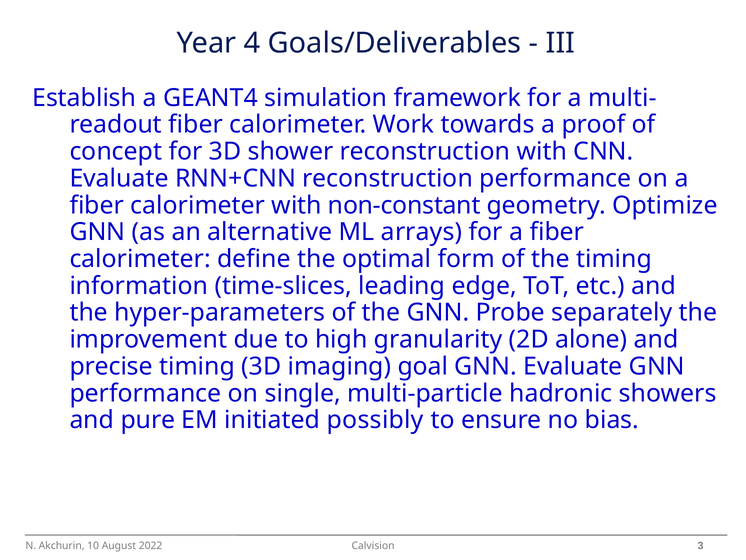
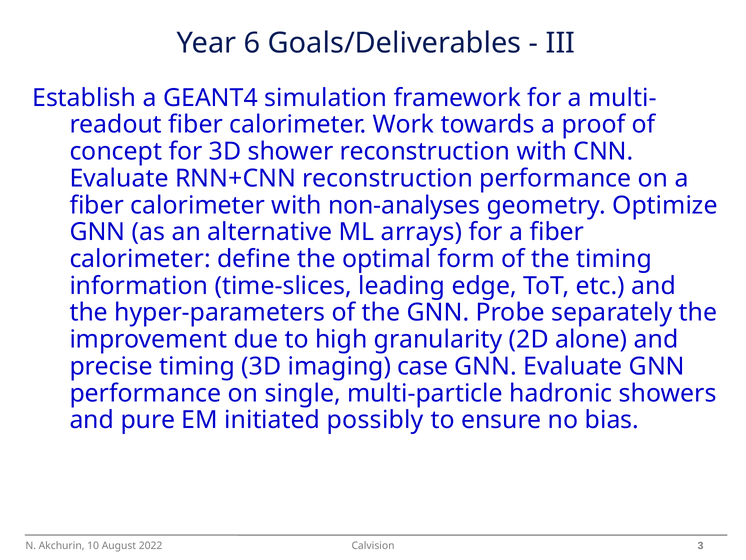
4: 4 -> 6 (252, 43)
non-constant: non-constant -> non-analyses (404, 205)
goal: goal -> case (423, 366)
